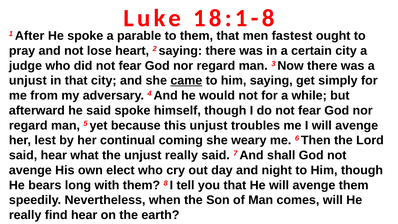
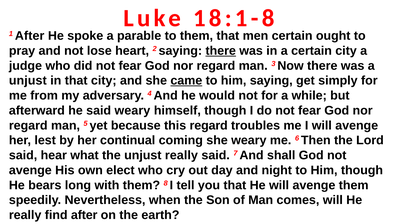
men fastest: fastest -> certain (292, 36)
there underline: none -> present (221, 51)
said spoke: spoke -> weary (132, 110)
this unjust: unjust -> regard (209, 125)
find hear: hear -> after (84, 215)
